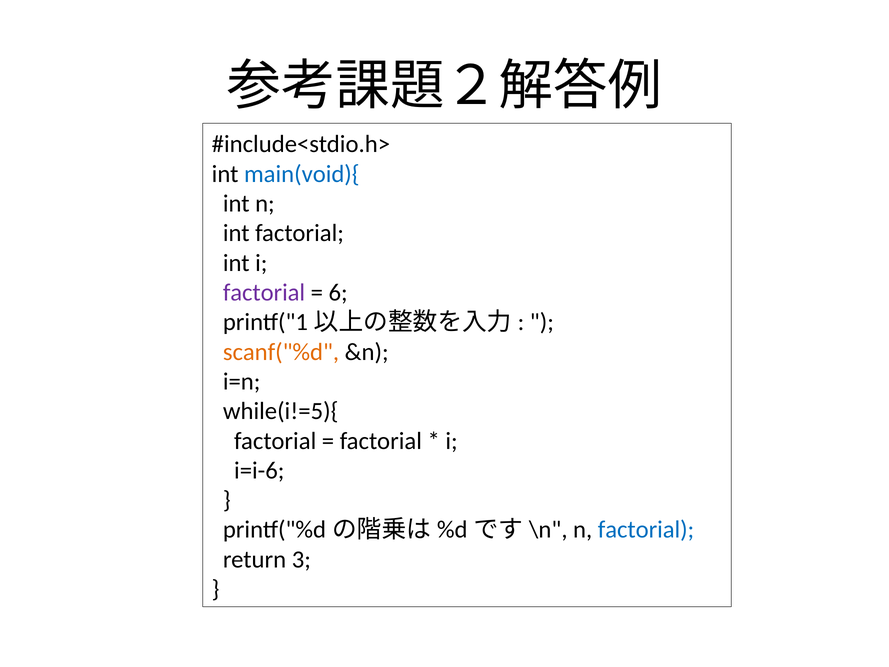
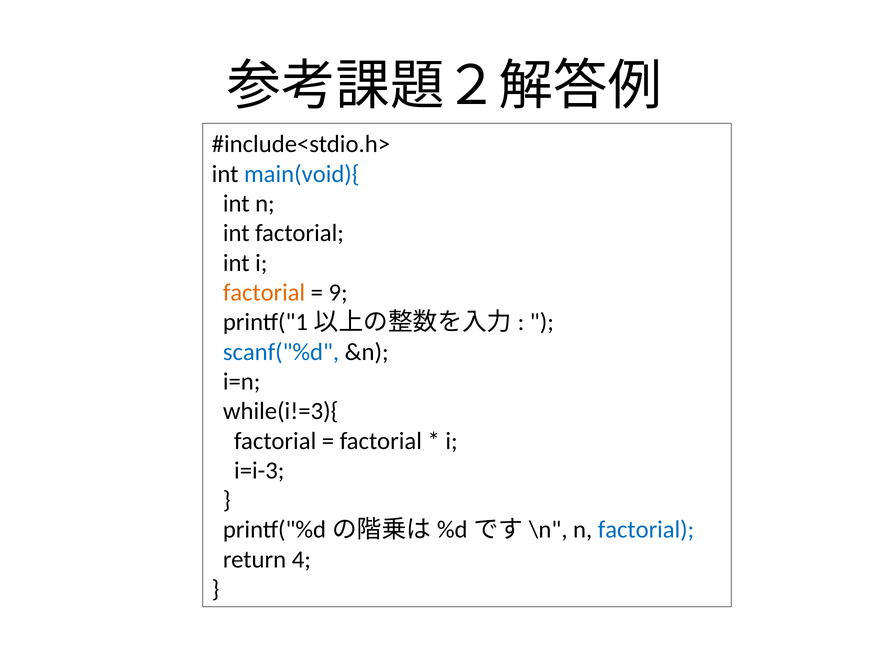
factorial colour: purple -> orange (264, 292)
6: 6 -> 9 (338, 292)
scanf("%d colour: orange -> blue (281, 352)
while(i!=5){: while(i!=5){ -> while(i!=3){ (281, 411)
i=i-6: i=i-6 -> i=i-3 (259, 470)
3: 3 -> 4 (301, 559)
